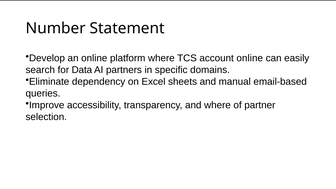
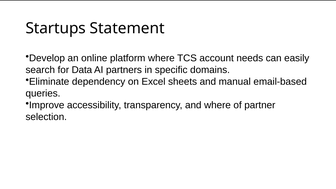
Number: Number -> Startups (56, 28)
account online: online -> needs (250, 58)
